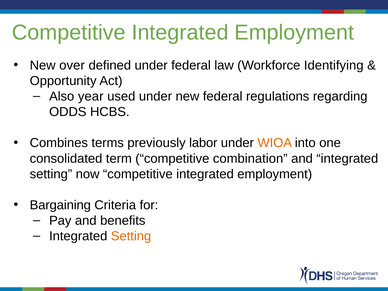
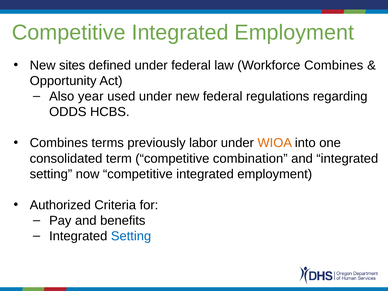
over: over -> sites (72, 65)
Workforce Identifying: Identifying -> Combines (334, 65)
Bargaining: Bargaining -> Authorized (60, 205)
Setting colour: orange -> blue (131, 236)
